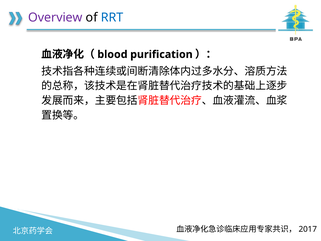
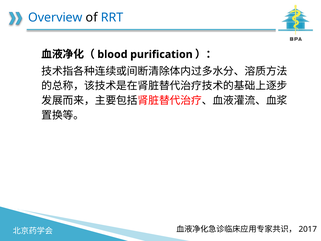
Overview colour: purple -> blue (55, 18)
